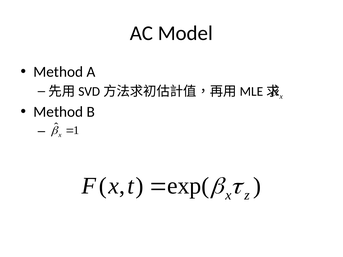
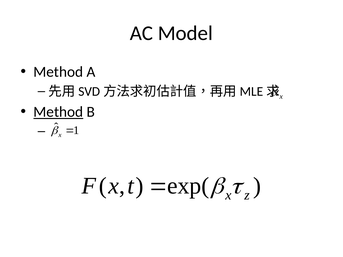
Method underline: none -> present (58, 112)
